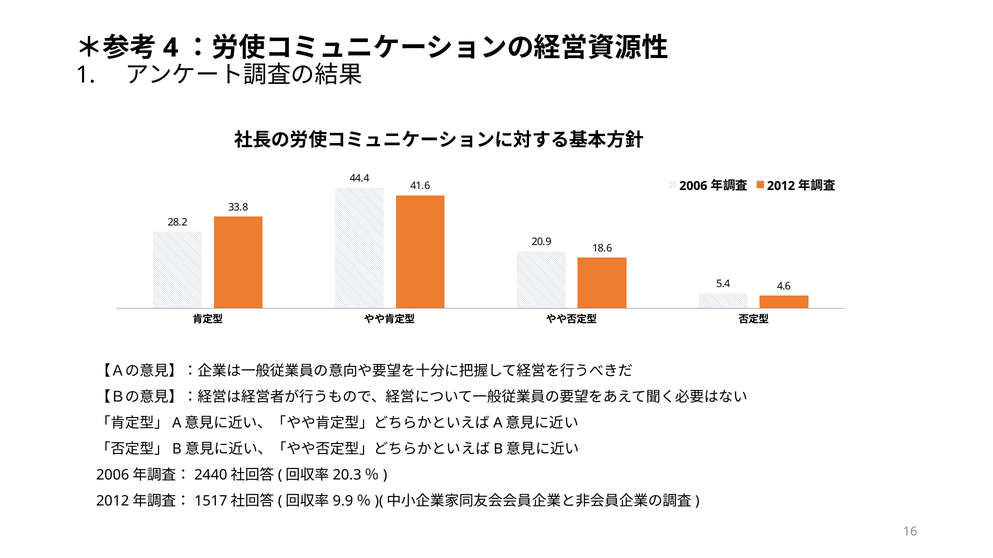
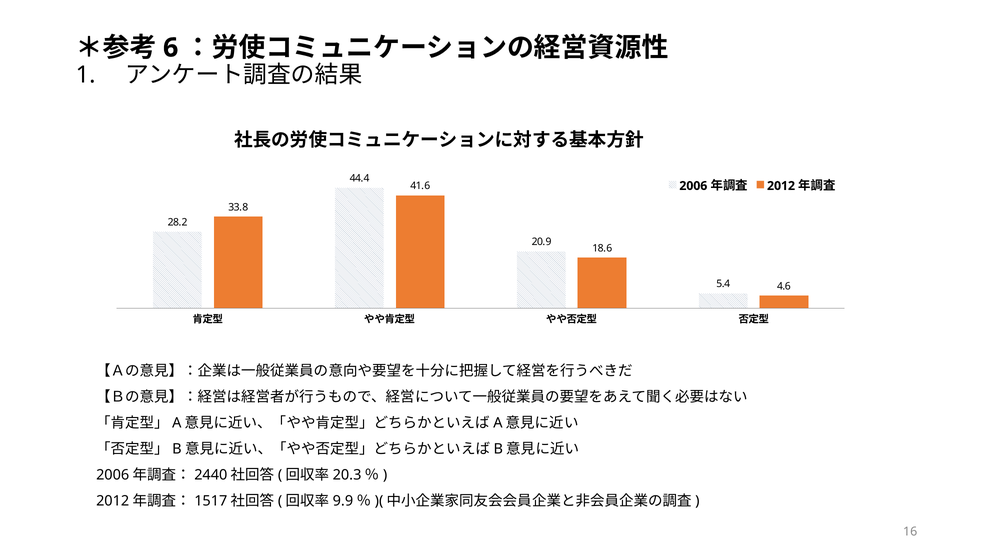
4: 4 -> 6 (171, 48)
